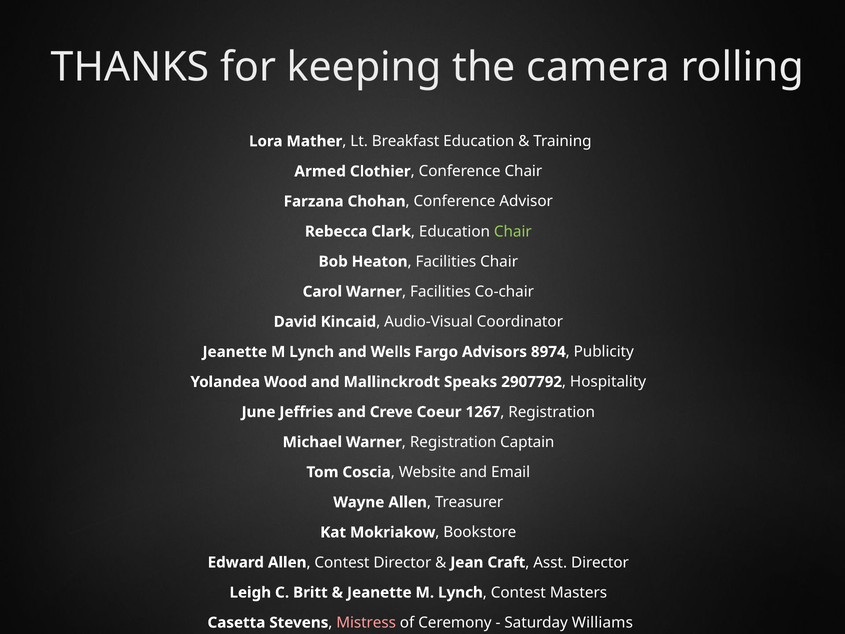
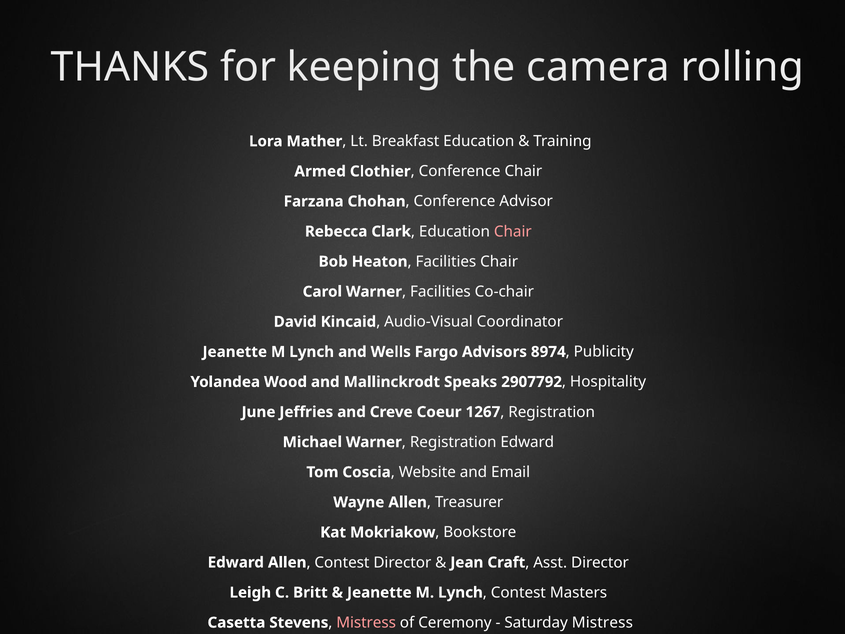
Chair colour: light green -> pink (513, 231)
Registration Captain: Captain -> Edward (527, 442)
Saturday Williams: Williams -> Mistress (602, 622)
